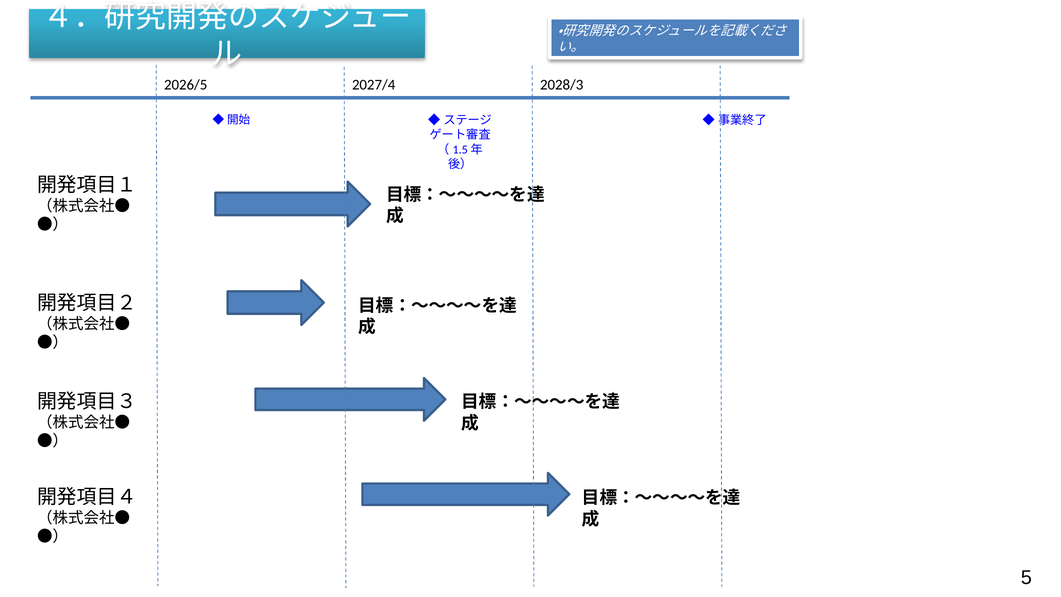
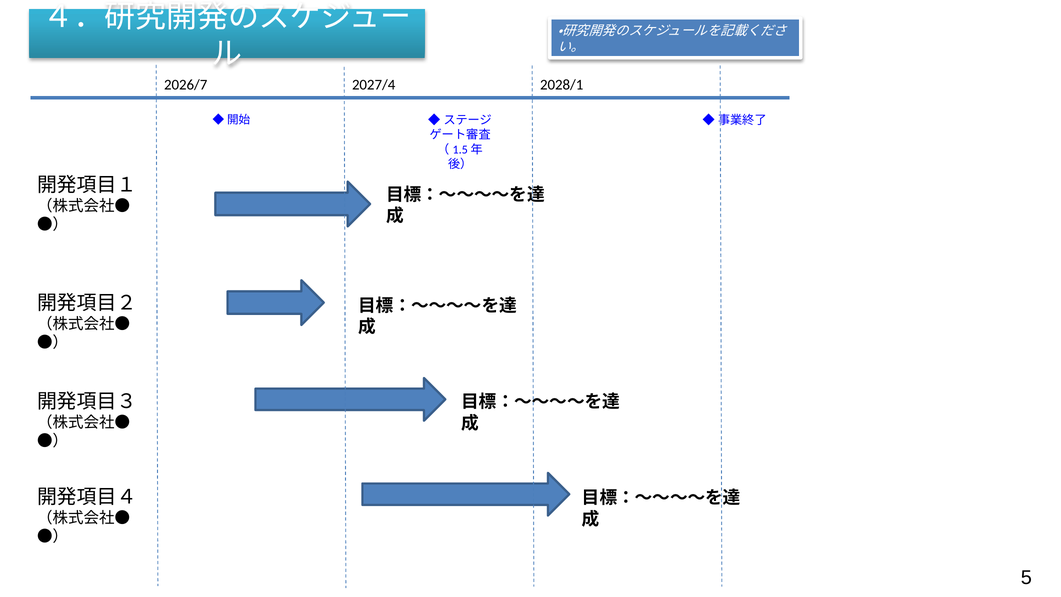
2026/5: 2026/5 -> 2026/7 (186, 85)
2028/3: 2028/3 -> 2028/1 (562, 85)
